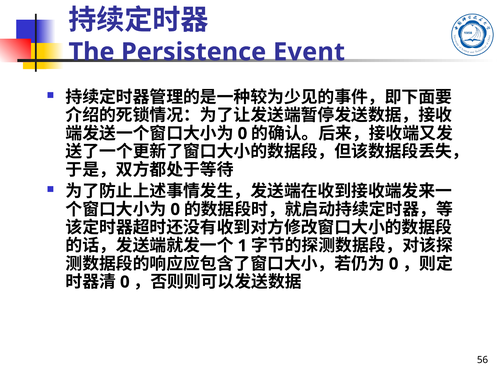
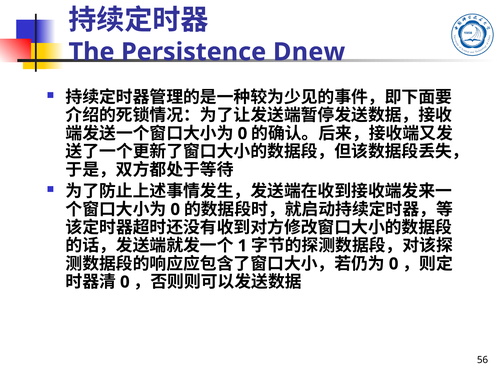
Event: Event -> Dnew (309, 52)
